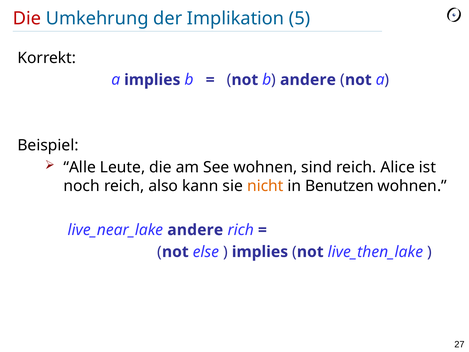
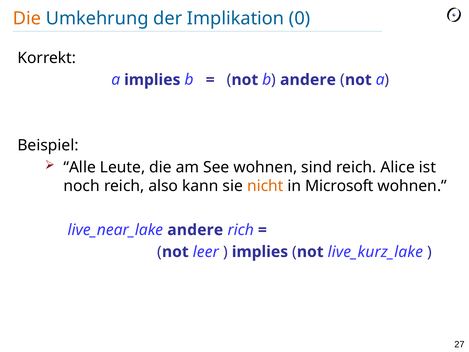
Die colour: red -> orange (27, 18)
5: 5 -> 0 (300, 18)
Benutzen: Benutzen -> Microsoft (339, 186)
else: else -> leer (206, 252)
live_then_lake: live_then_lake -> live_kurz_lake (375, 252)
